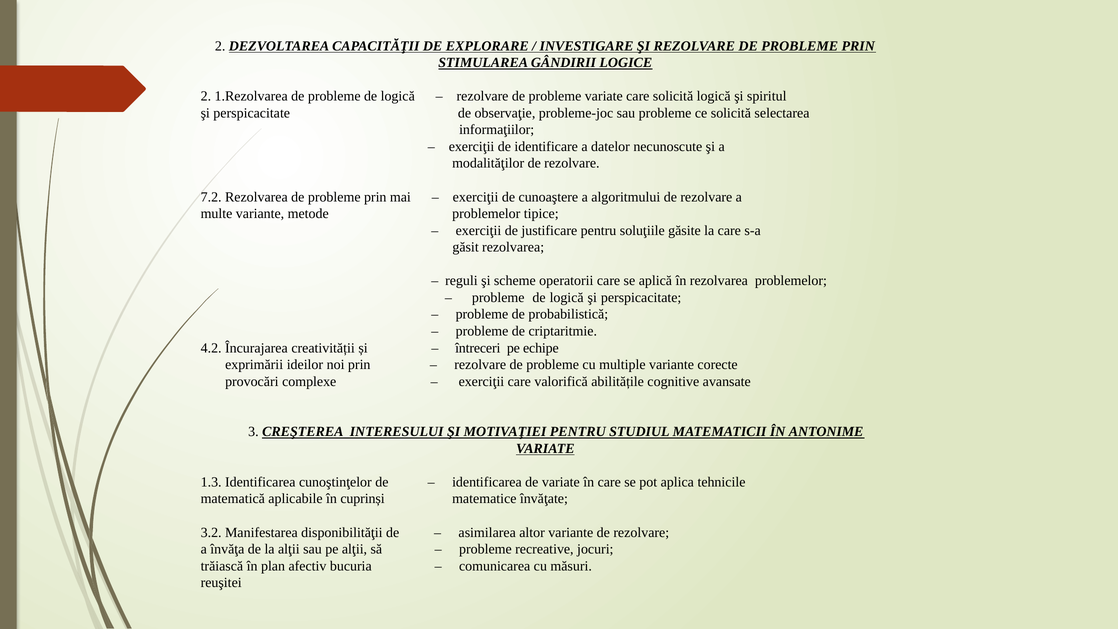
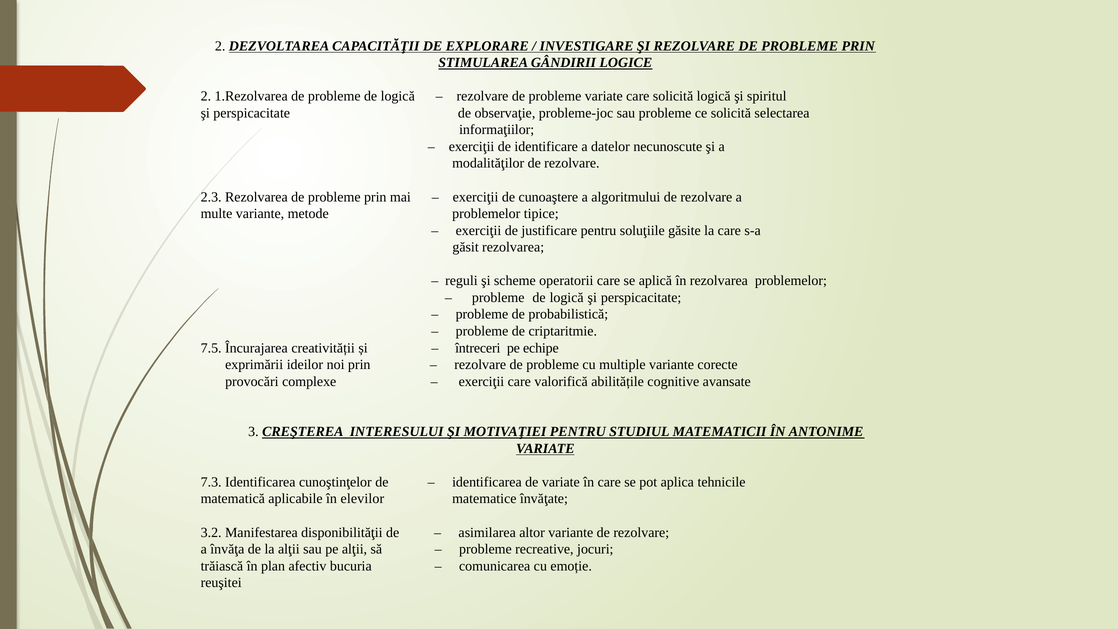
7.2: 7.2 -> 2.3 (211, 197)
4.2: 4.2 -> 7.5 (211, 348)
1.3: 1.3 -> 7.3 (211, 482)
cuprinși: cuprinși -> elevilor (362, 499)
măsuri: măsuri -> emoție (571, 566)
